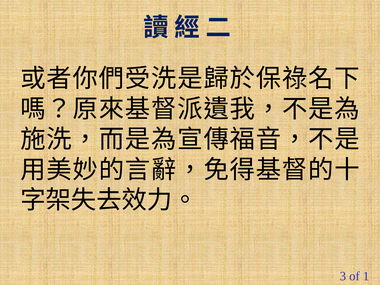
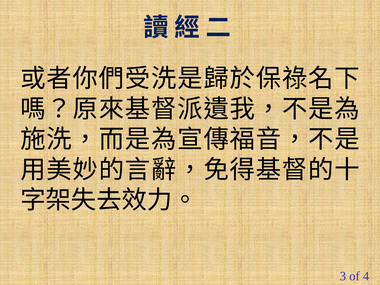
1: 1 -> 4 (366, 276)
